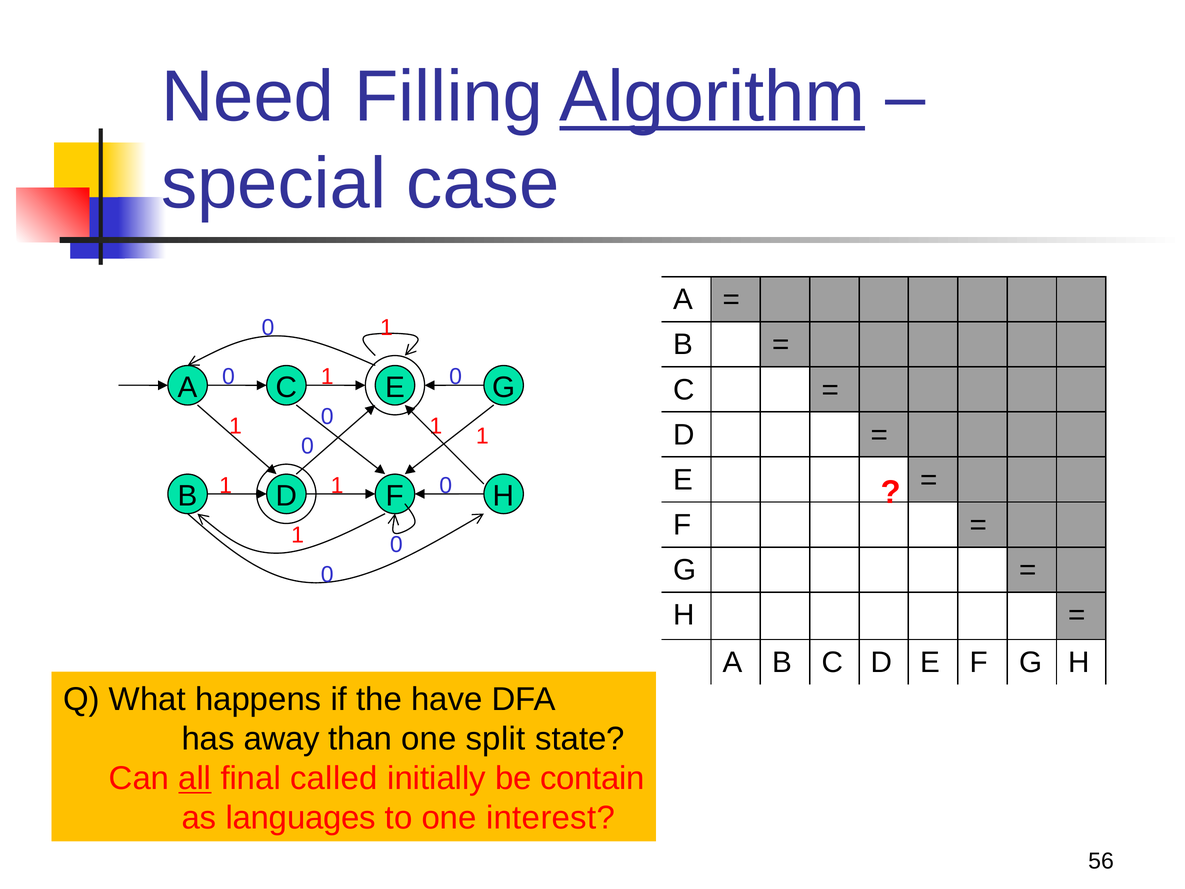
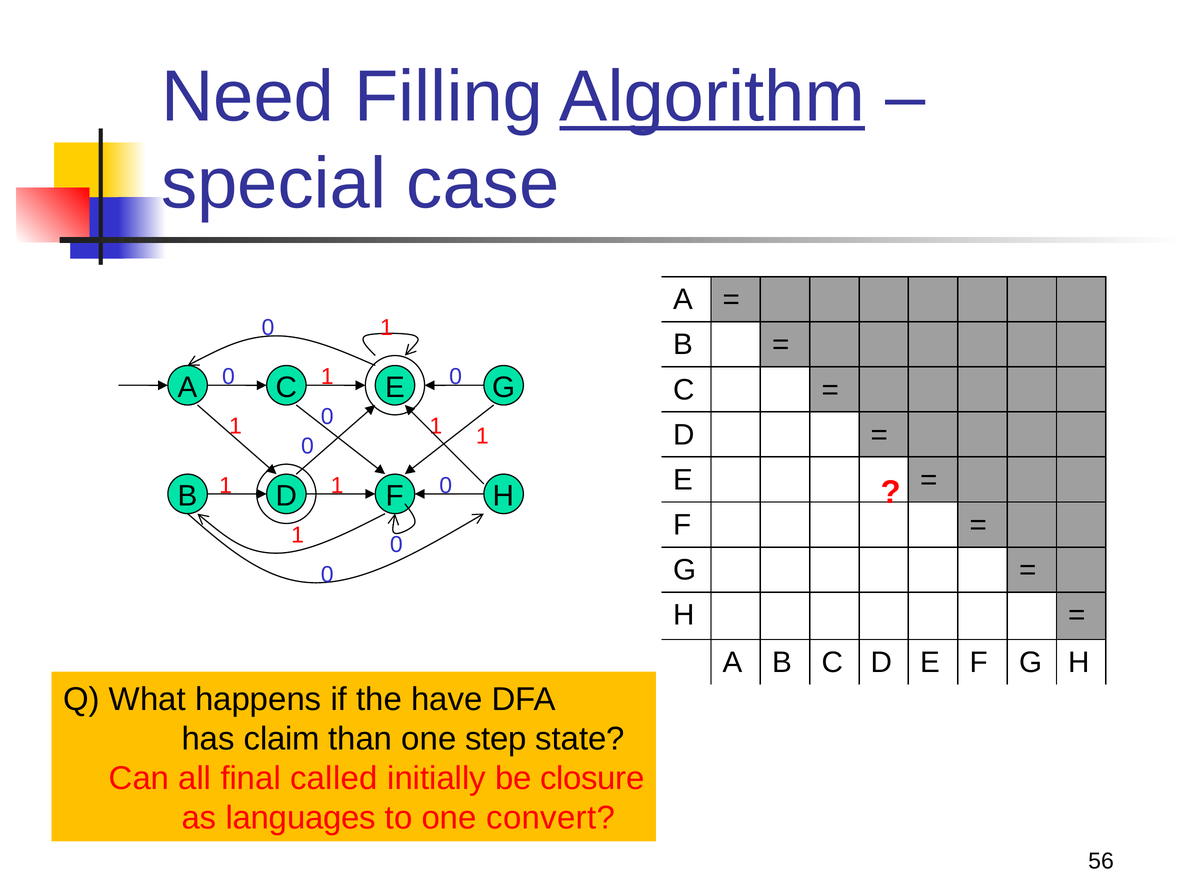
away: away -> claim (282, 739)
split: split -> step (496, 739)
all underline: present -> none (195, 778)
contain: contain -> closure (592, 778)
interest: interest -> convert (551, 818)
